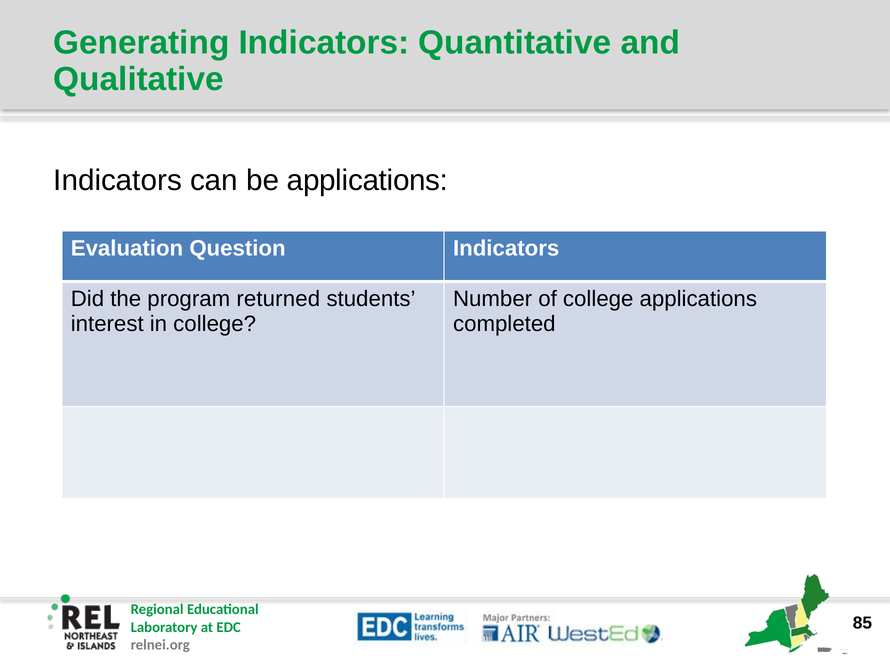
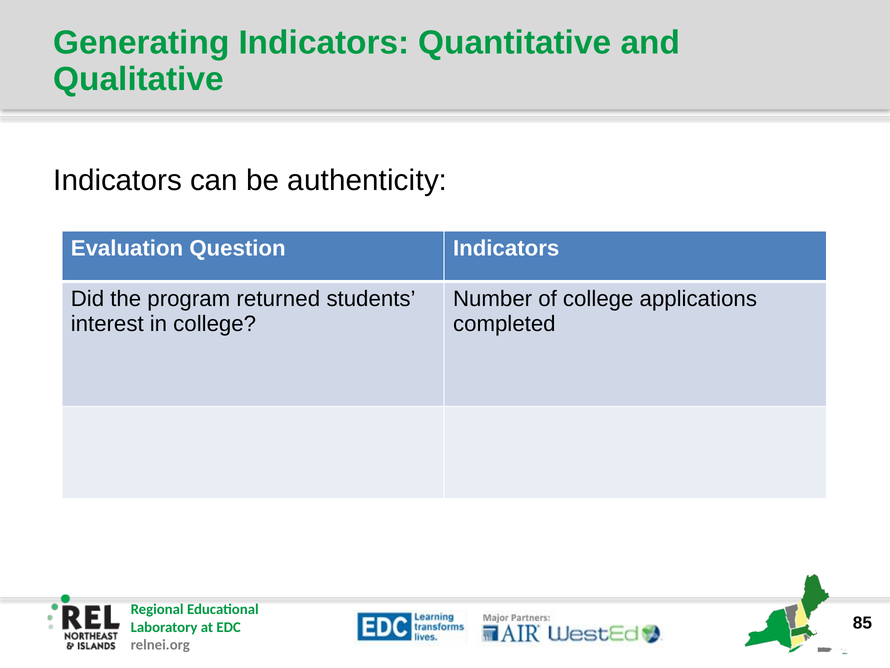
be applications: applications -> authenticity (367, 180)
